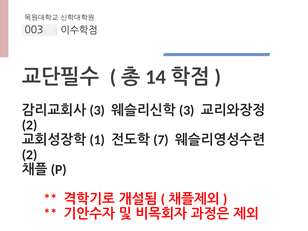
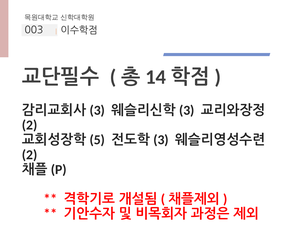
1: 1 -> 5 (97, 140)
7: 7 -> 3 (161, 140)
